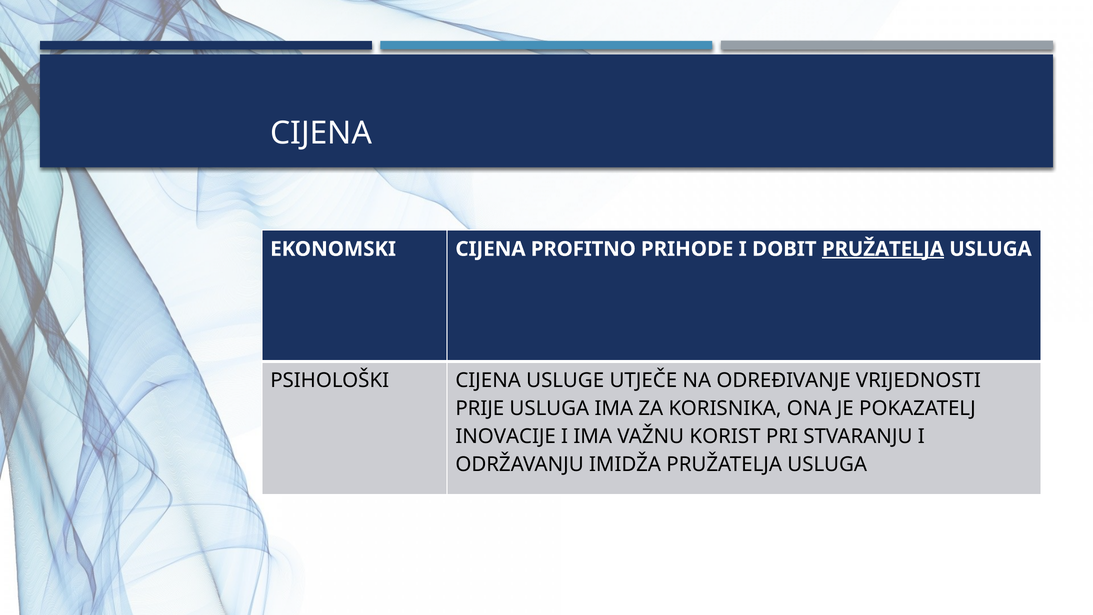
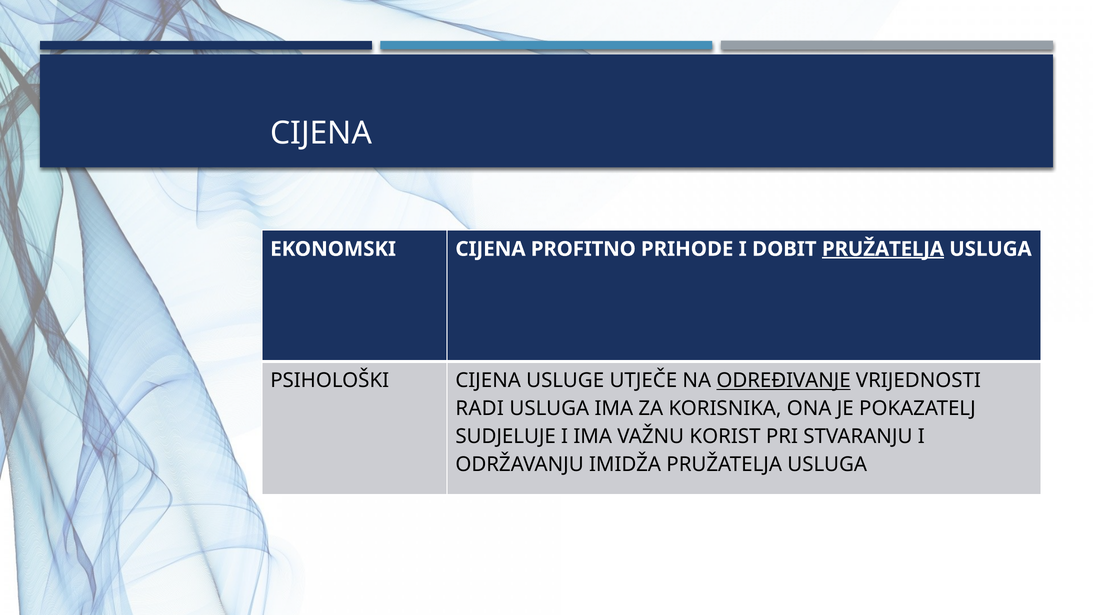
ODREĐIVANJE underline: none -> present (784, 381)
PRIJE: PRIJE -> RADI (480, 408)
INOVACIJE: INOVACIJE -> SUDJELUJE (506, 436)
